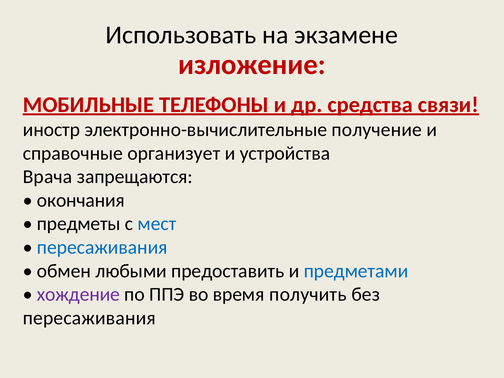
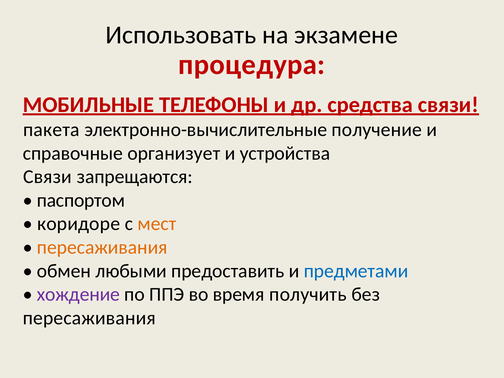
изложение: изложение -> процедура (252, 65)
иностр: иностр -> пакета (51, 130)
Врача: Врача -> Связи (47, 177)
окончания: окончания -> паспортом (81, 200)
предметы: предметы -> коридоре (79, 224)
мест colour: blue -> orange (157, 224)
пересаживания colour: blue -> orange (102, 247)
